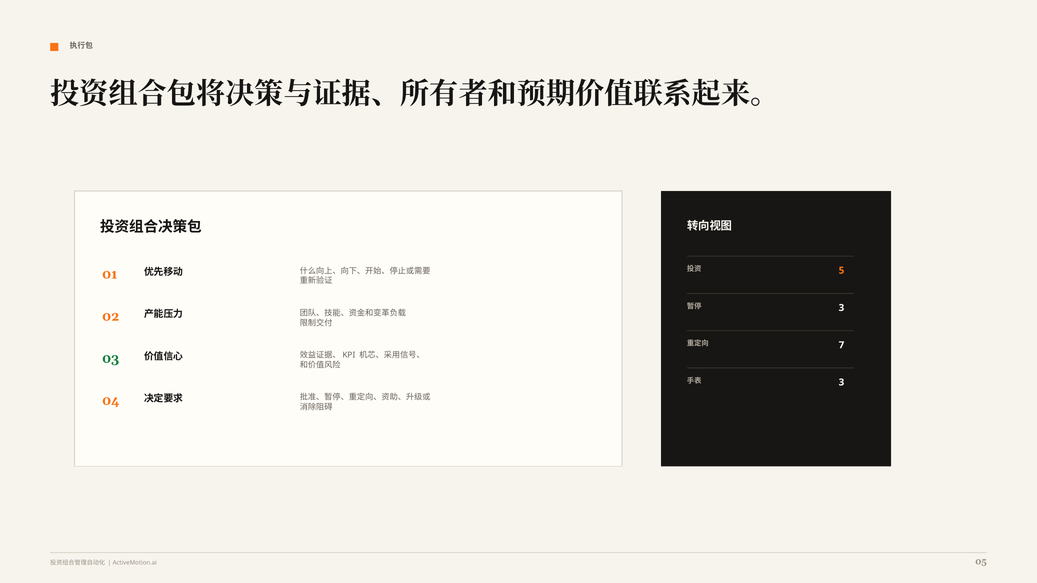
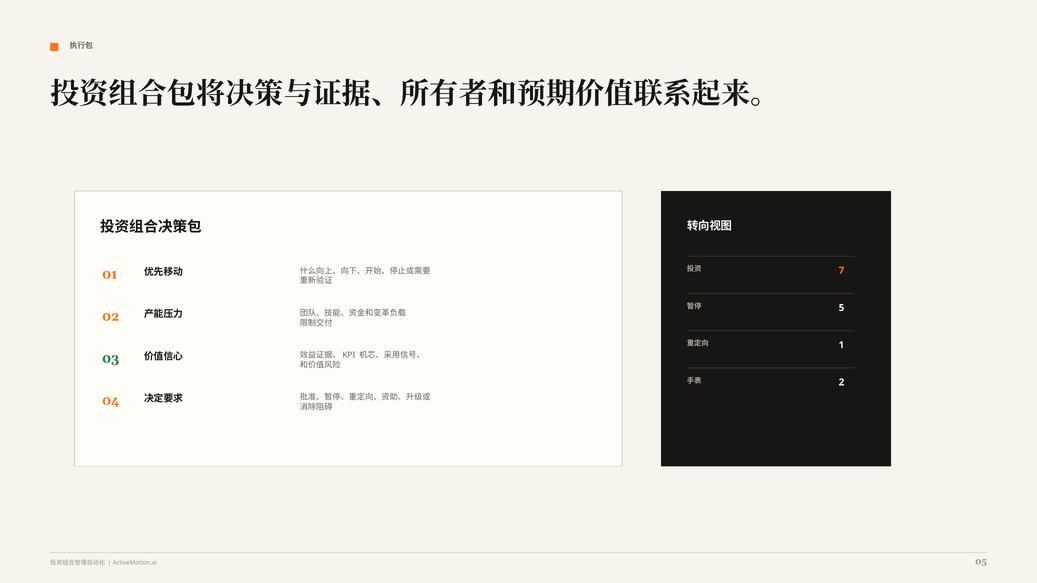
5: 5 -> 7 (841, 271)
3: 3 -> 5 (841, 308)
7: 7 -> 1 (841, 345)
3: 3 -> 2 (841, 382)
